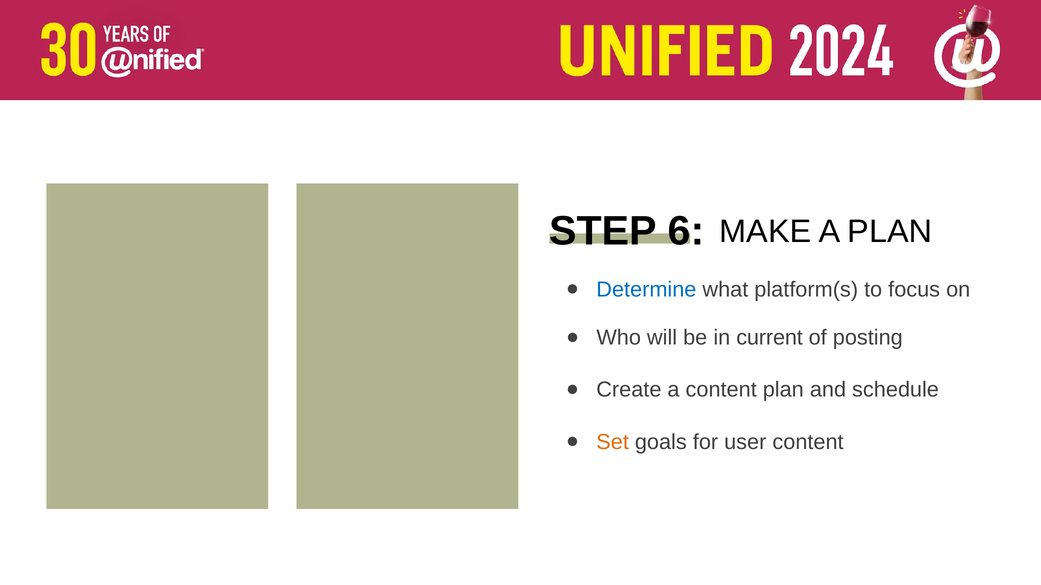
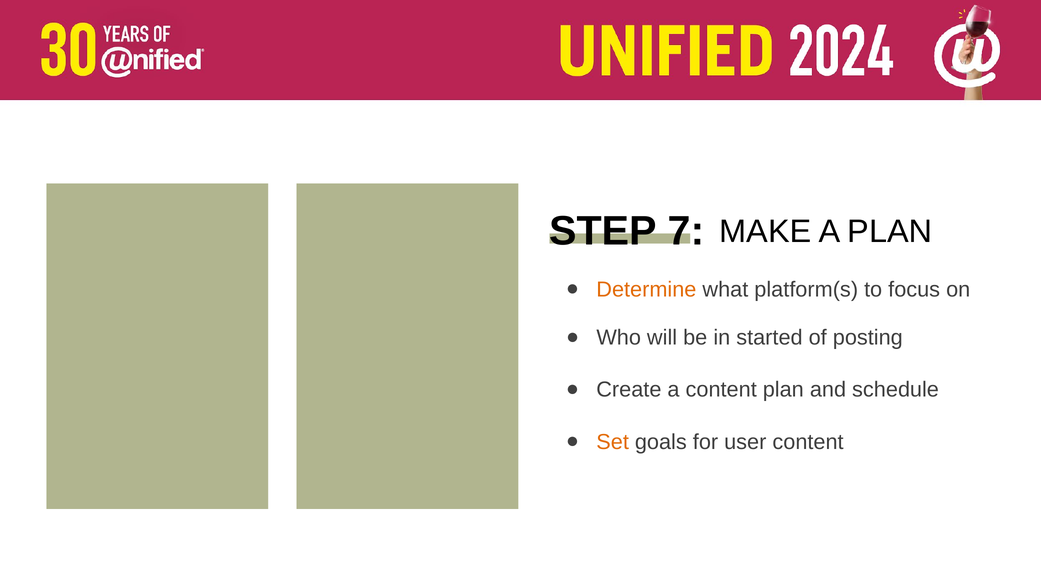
6: 6 -> 7 (686, 231)
Determine colour: blue -> orange (646, 290)
current: current -> started (769, 338)
